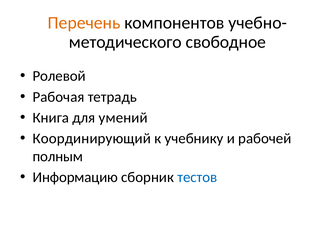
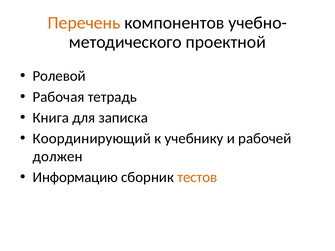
свободное: свободное -> проектной (226, 42)
умений: умений -> записка (123, 118)
полным: полным -> должен (58, 157)
тестов colour: blue -> orange (197, 177)
